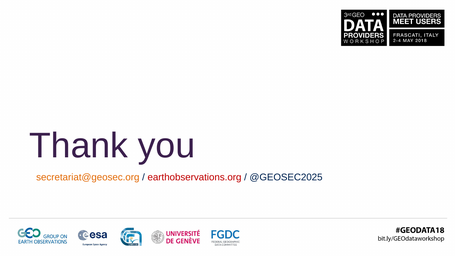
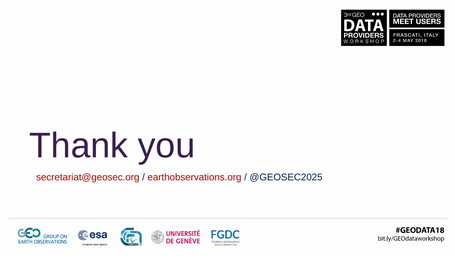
secretariat@geosec.org colour: orange -> red (88, 177)
